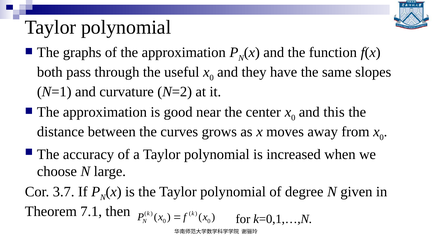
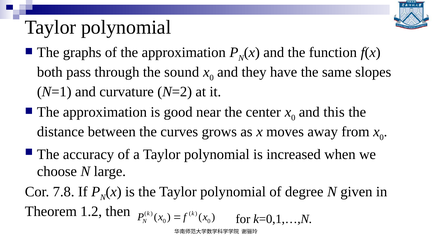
useful: useful -> sound (182, 72)
3.7: 3.7 -> 7.8 (64, 192)
7.1: 7.1 -> 1.2 (91, 211)
